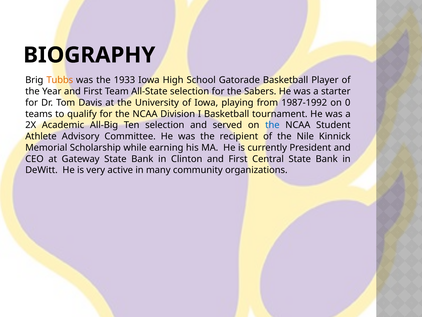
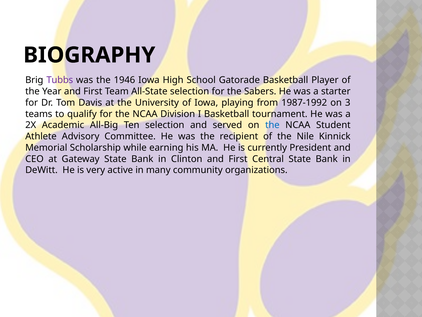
Tubbs colour: orange -> purple (60, 80)
1933: 1933 -> 1946 (124, 80)
0: 0 -> 3 (348, 103)
